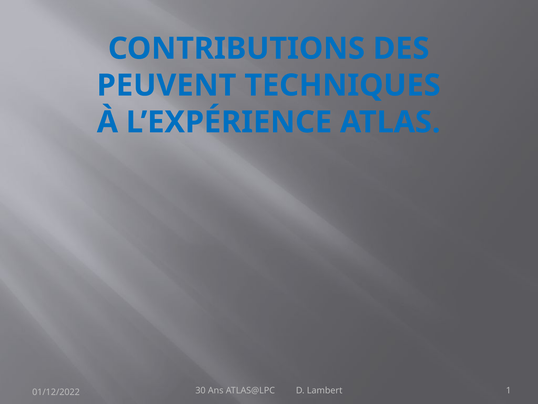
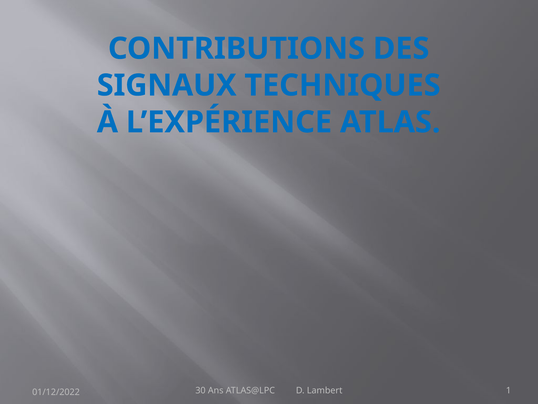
PEUVENT: PEUVENT -> SIGNAUX (167, 85)
